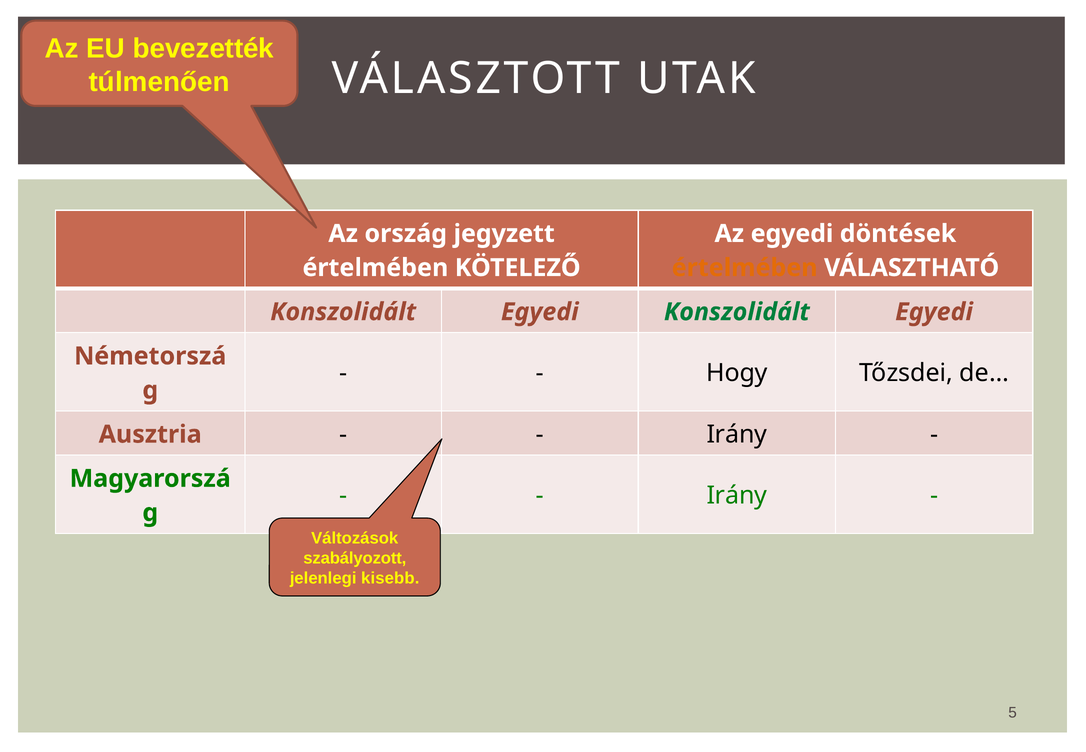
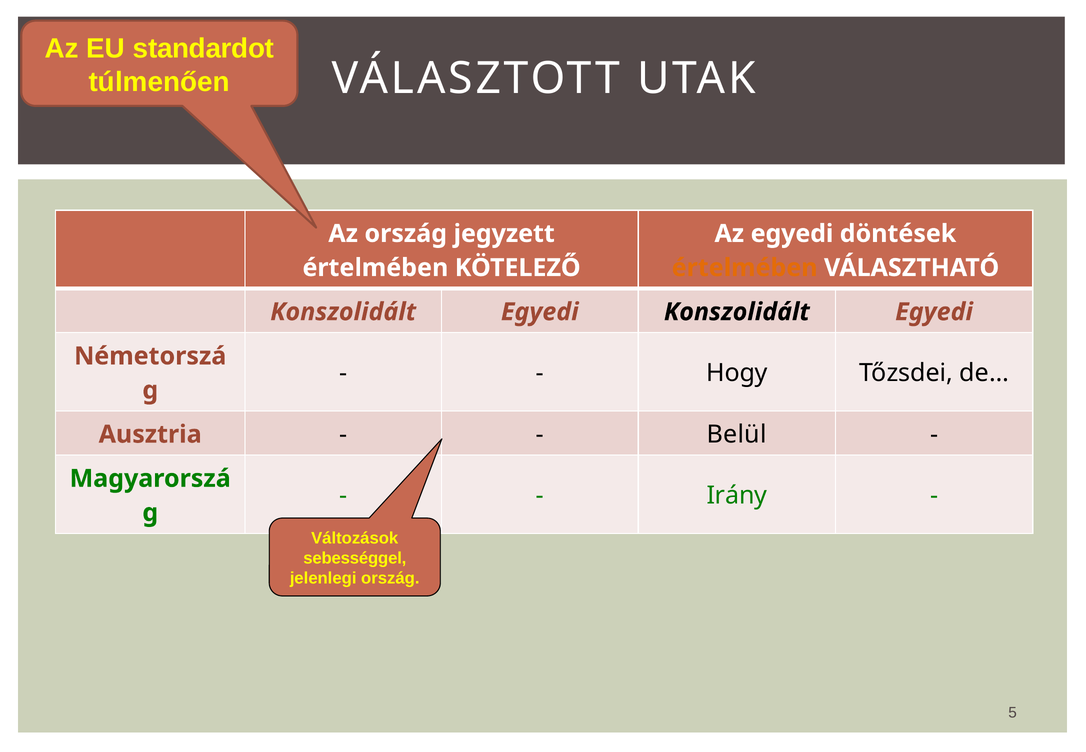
bevezették: bevezették -> standardot (203, 49)
Konszolidált colour: green -> black (737, 312)
Irány: Irány -> Belül (737, 434)
szabályozott: szabályozott -> sebességgel (355, 558)
jelenlegi kisebb: kisebb -> ország (390, 578)
